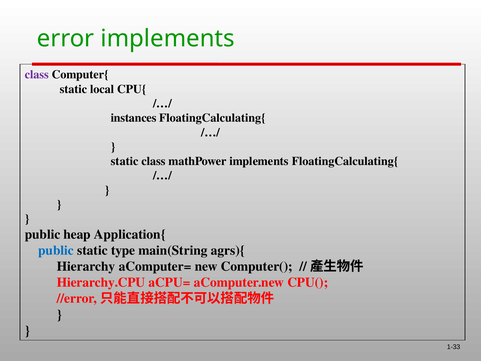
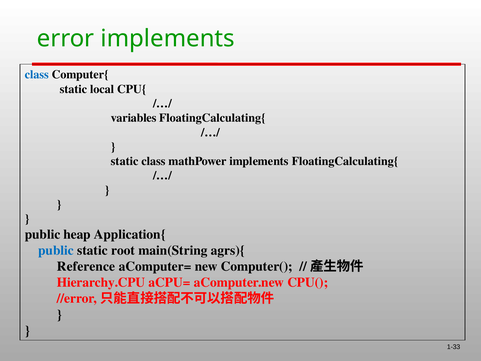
class colour: purple -> blue (37, 75)
instances: instances -> variables (134, 118)
type: type -> root (123, 250)
Hierarchy: Hierarchy -> Reference (86, 266)
